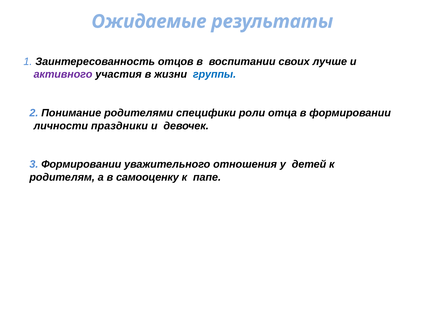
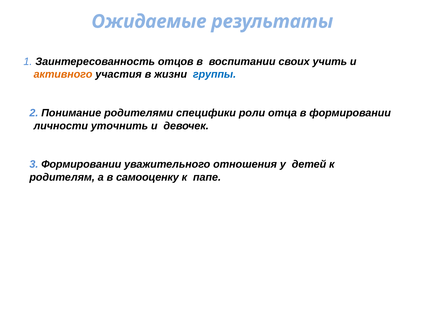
лучше: лучше -> учить (330, 62)
активного colour: purple -> orange (63, 74)
праздники: праздники -> уточнить (120, 126)
